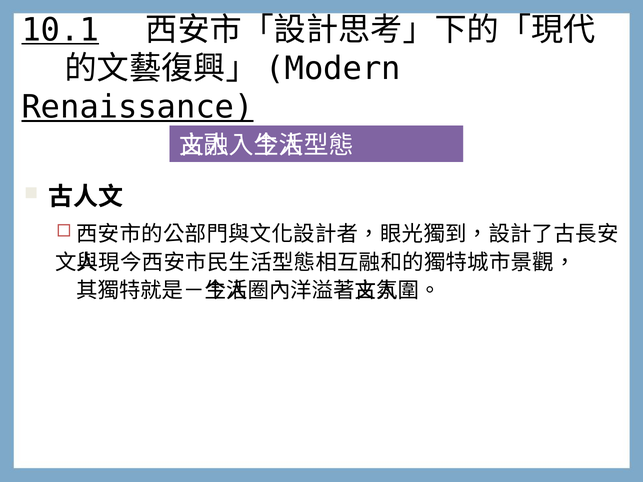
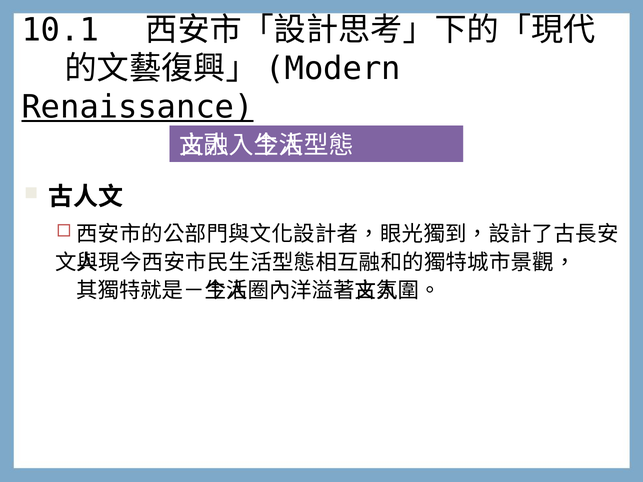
10.1 underline: present -> none (60, 30)
